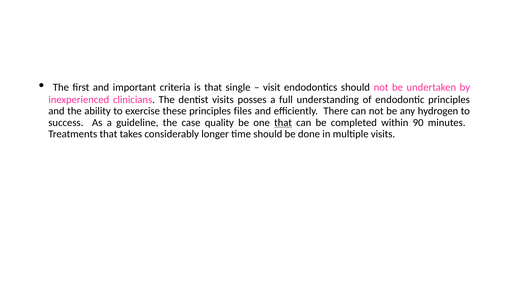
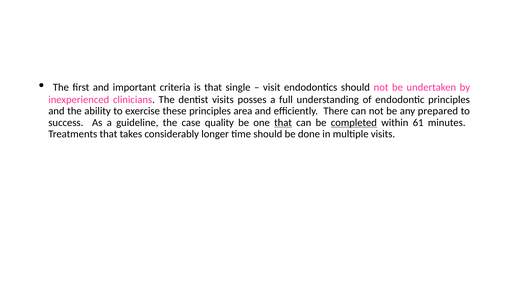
files: files -> area (243, 111)
hydrogen: hydrogen -> prepared (438, 111)
completed underline: none -> present (354, 123)
90: 90 -> 61 (418, 123)
